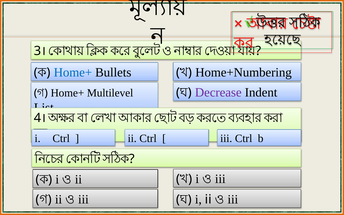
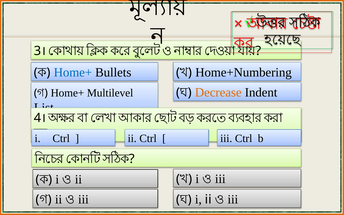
Decrease colour: purple -> orange (218, 92)
